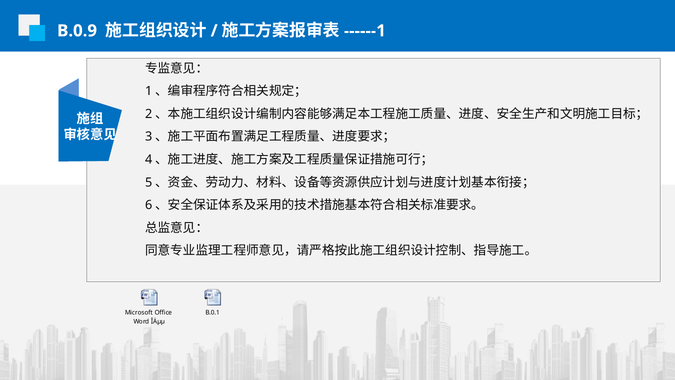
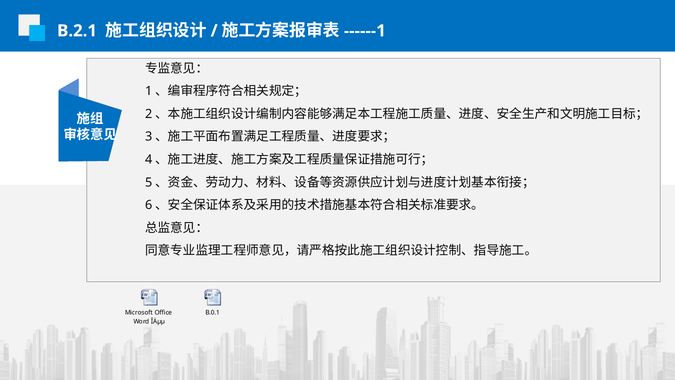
B.0.9: B.0.9 -> B.2.1 (77, 31)
